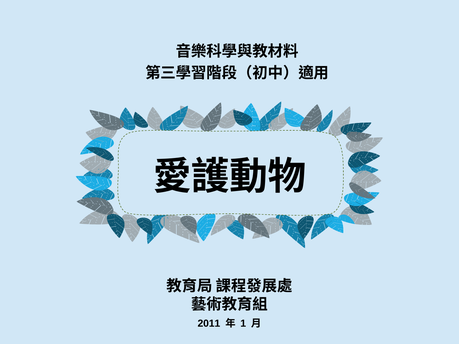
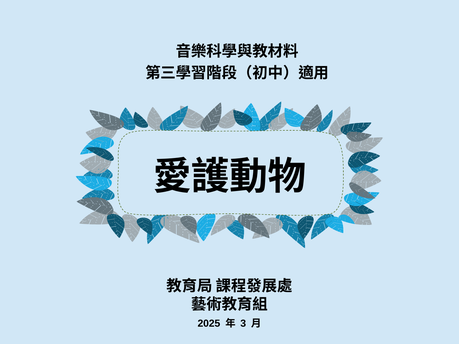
2011: 2011 -> 2025 (209, 324)
1: 1 -> 3 (243, 324)
